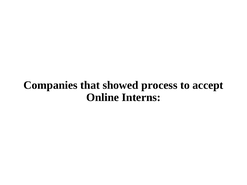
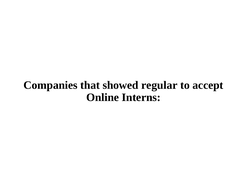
process: process -> regular (159, 85)
